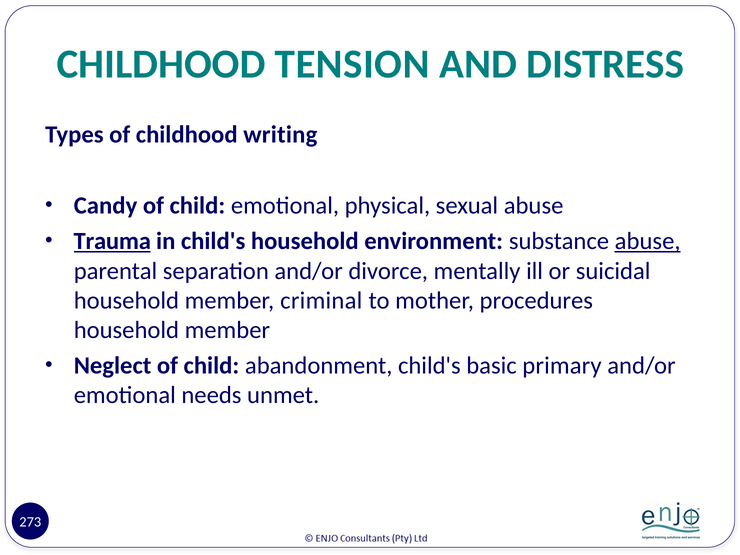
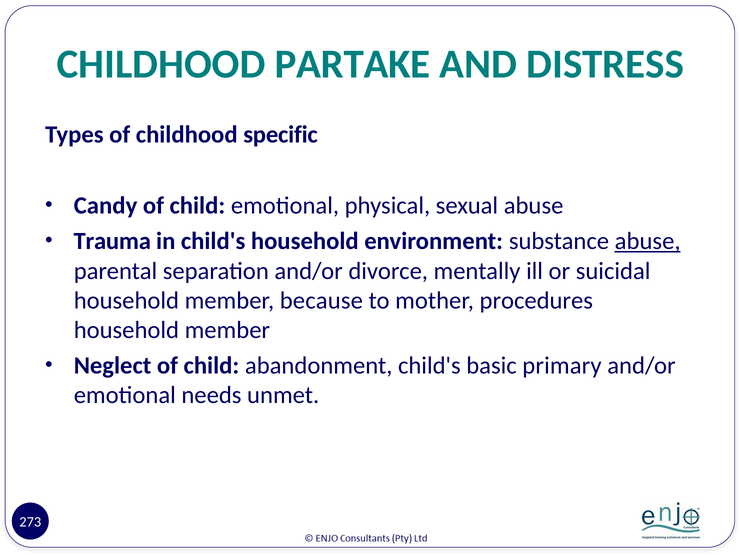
TENSION: TENSION -> PARTAKE (353, 64)
writing: writing -> specific (281, 135)
Trauma underline: present -> none (112, 241)
criminal: criminal -> because (321, 300)
